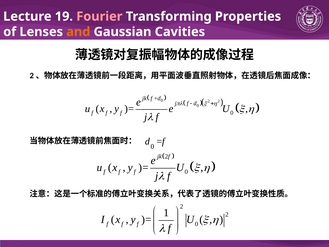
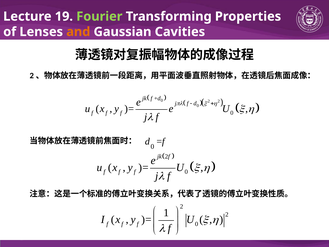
Fourier colour: pink -> light green (99, 16)
